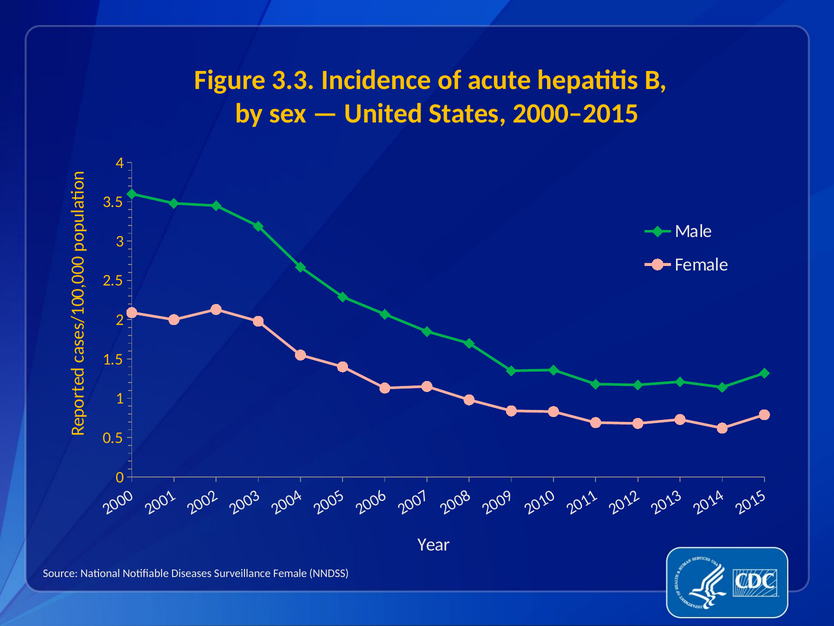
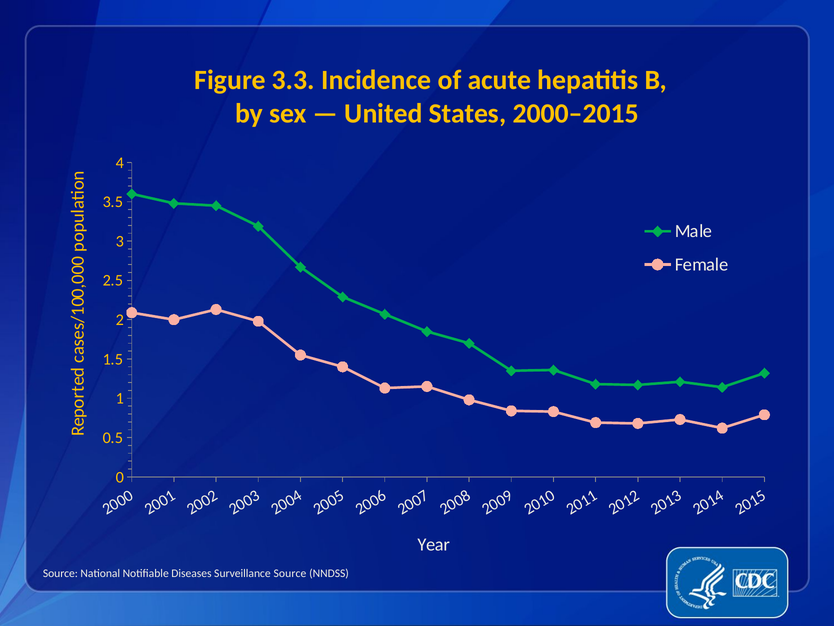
Surveillance Female: Female -> Source (290, 573)
